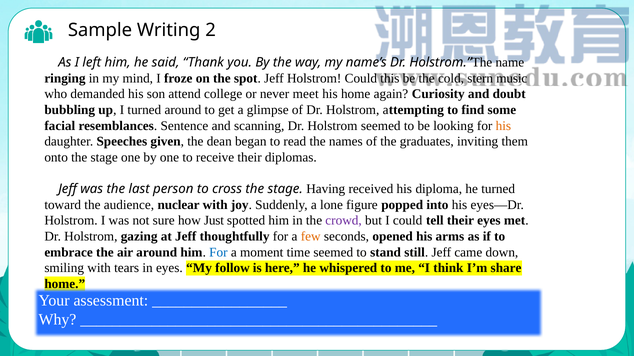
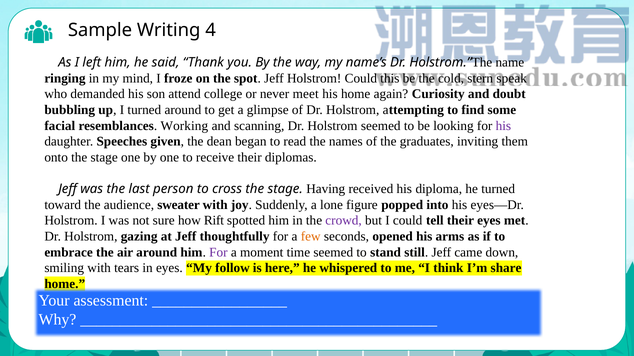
2: 2 -> 4 (211, 30)
music: music -> speak (512, 78)
Sentence: Sentence -> Working (184, 126)
his colour: orange -> purple (503, 126)
nuclear: nuclear -> sweater (179, 205)
Just: Just -> Rift (214, 221)
For colour: blue -> purple (218, 253)
